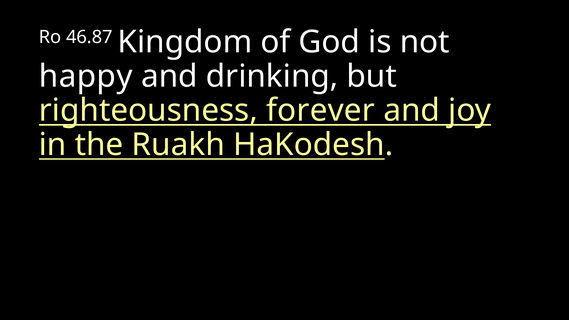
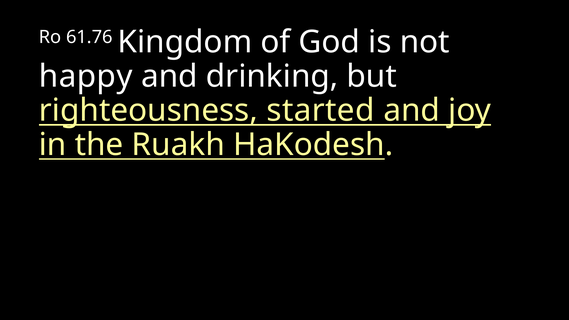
46.87: 46.87 -> 61.76 (89, 37)
forever: forever -> started (321, 111)
